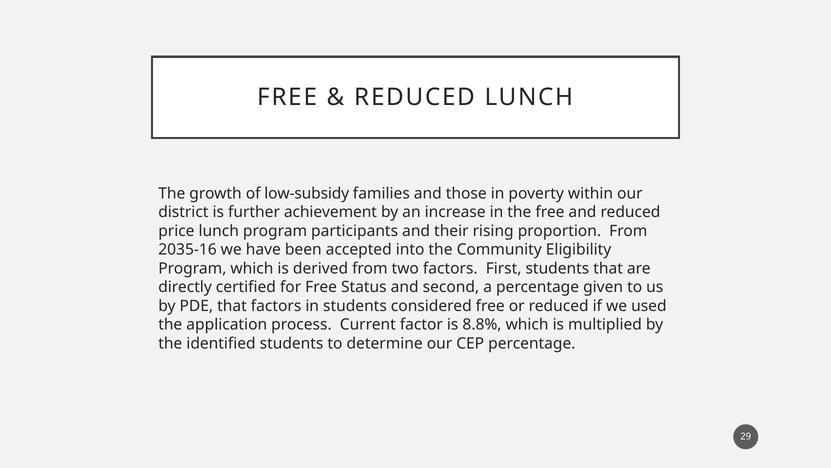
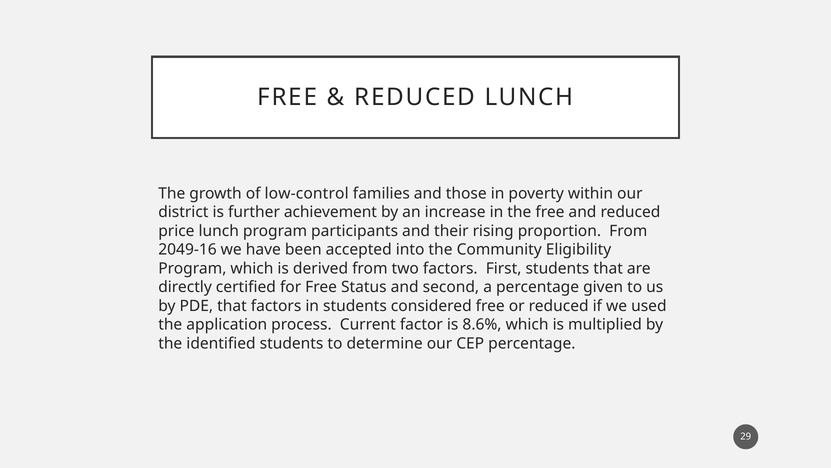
low-subsidy: low-subsidy -> low-control (307, 193)
2035-16: 2035-16 -> 2049-16 (188, 249)
8.8%: 8.8% -> 8.6% (482, 324)
